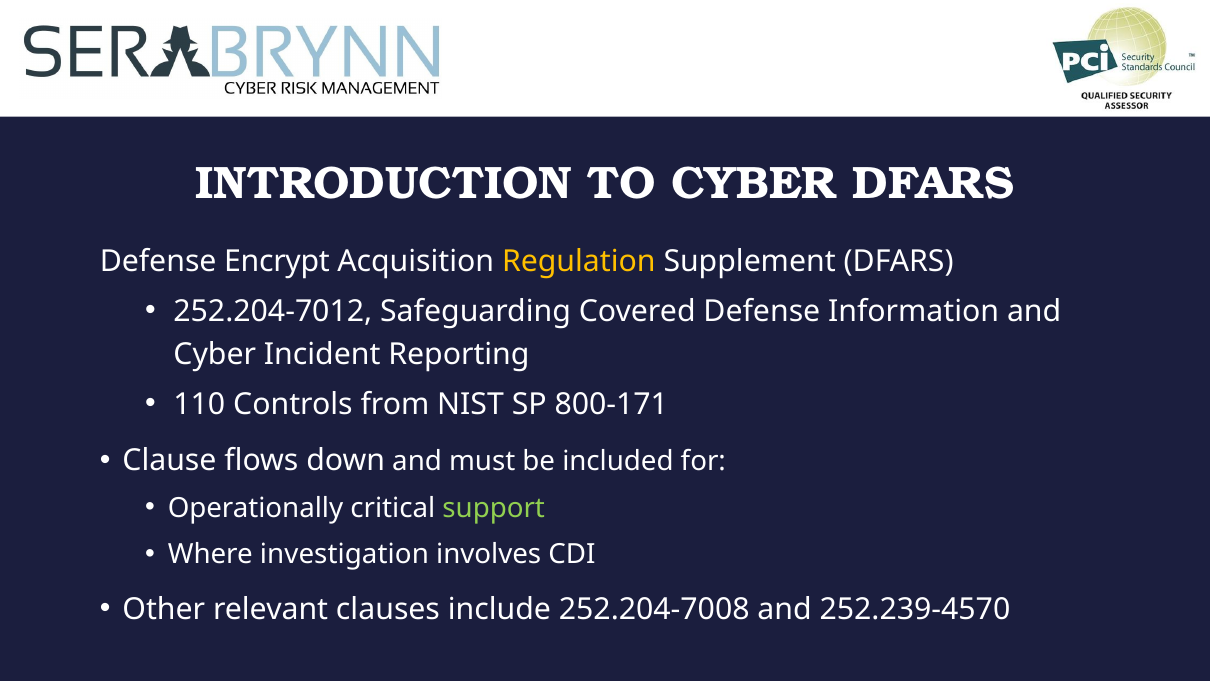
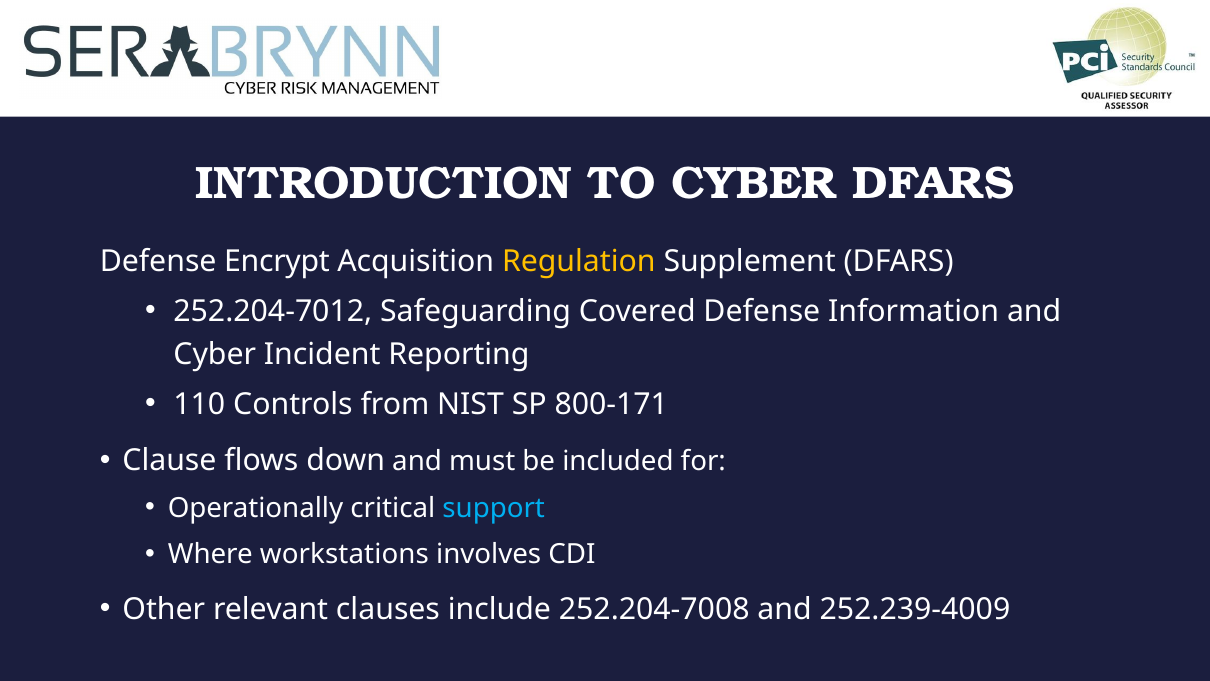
support colour: light green -> light blue (494, 508)
investigation: investigation -> workstations (344, 554)
252.239-4570: 252.239-4570 -> 252.239-4009 (915, 609)
